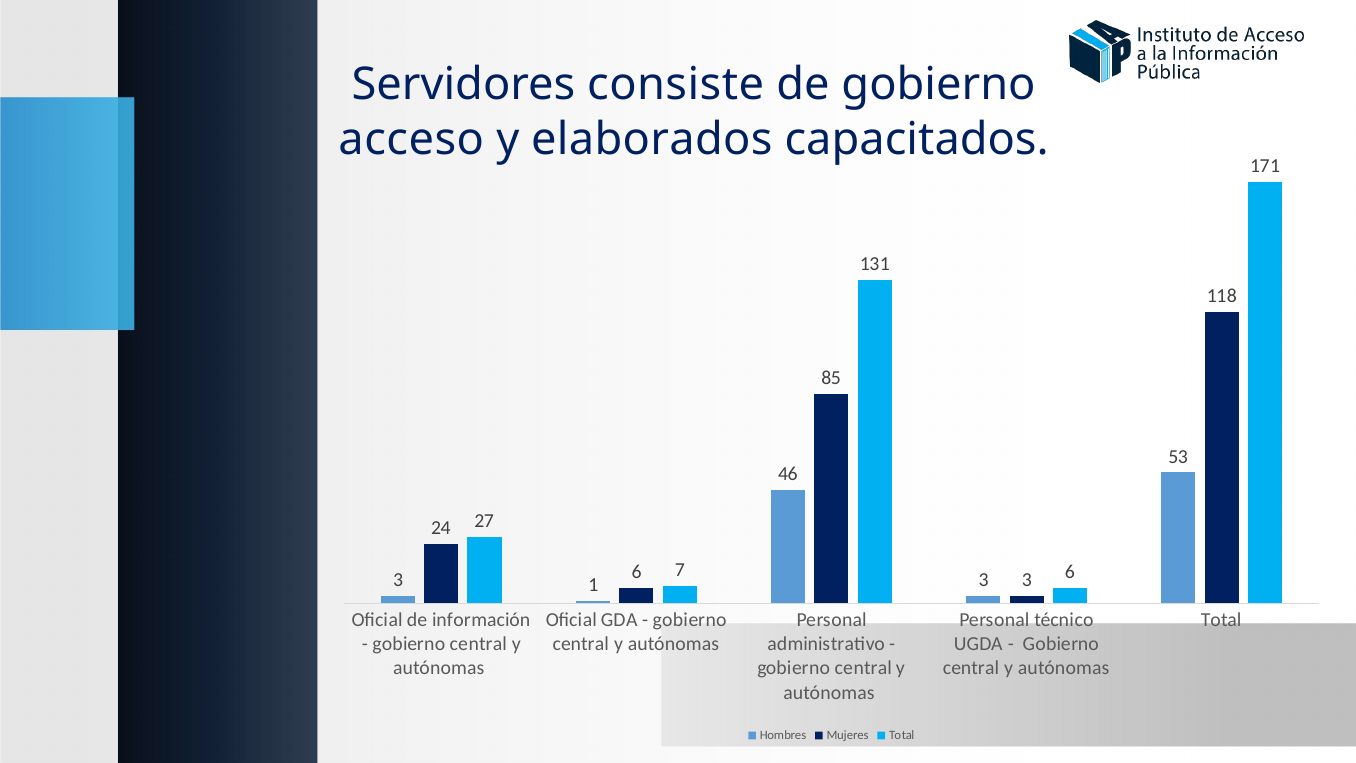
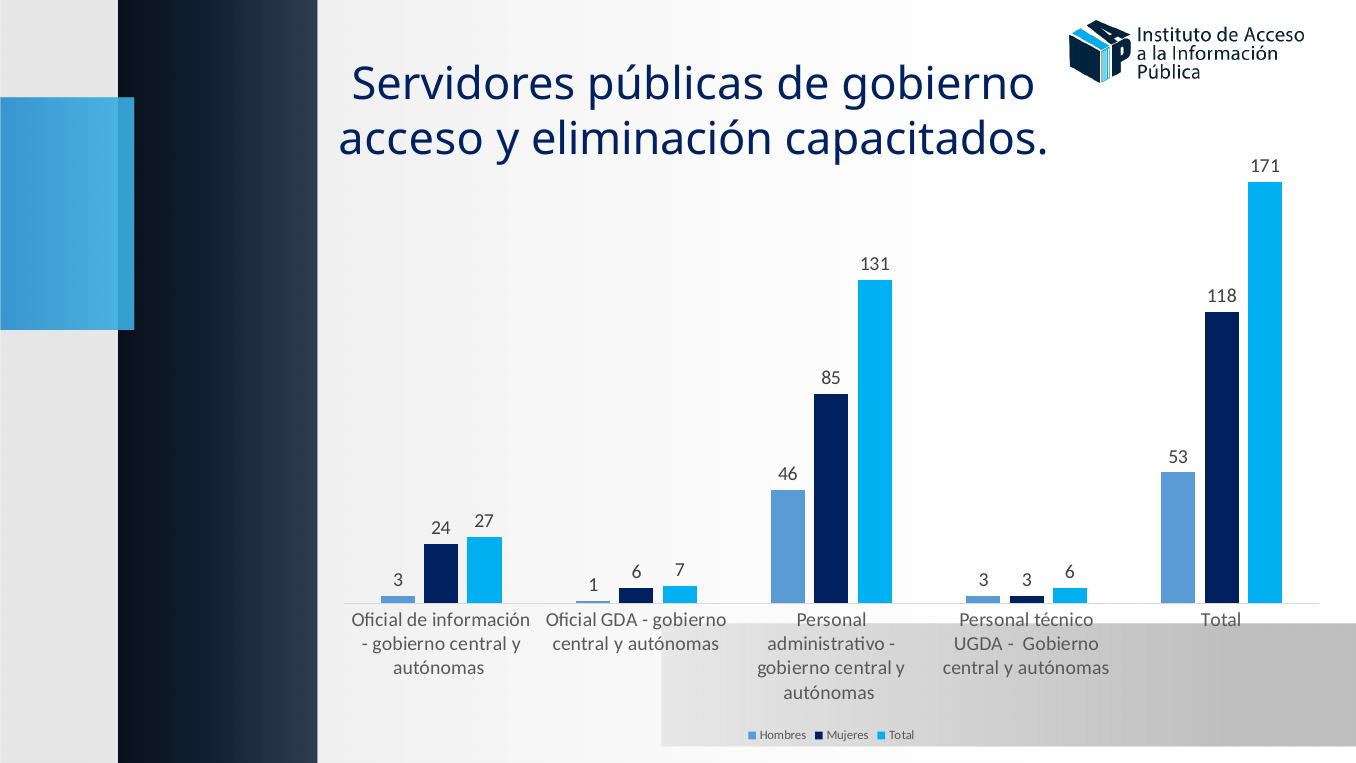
consiste: consiste -> públicas (676, 84)
elaborados: elaborados -> eliminación (652, 140)
